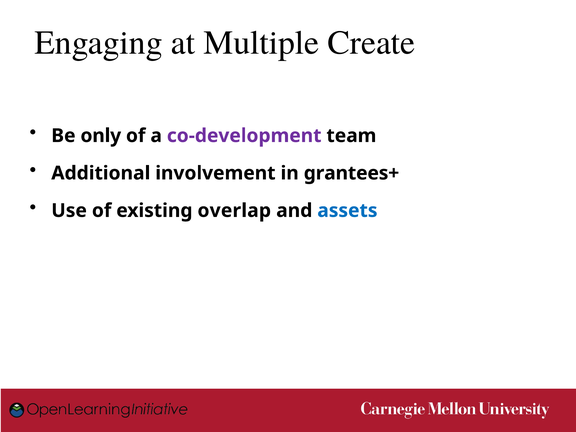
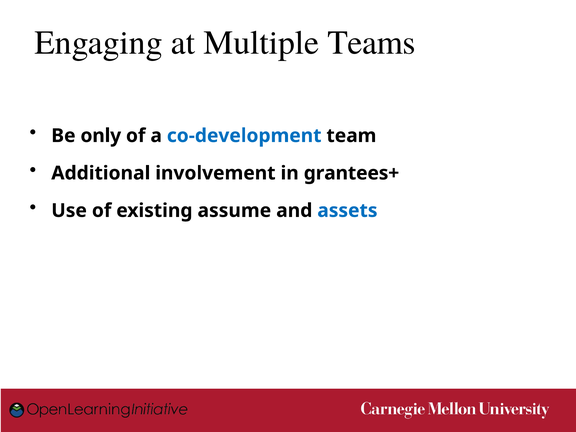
Create: Create -> Teams (372, 43)
co-development colour: purple -> blue (244, 136)
overlap: overlap -> assume (234, 211)
